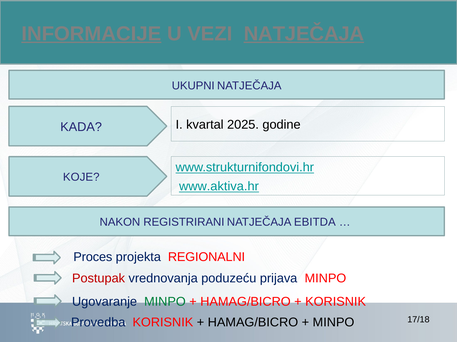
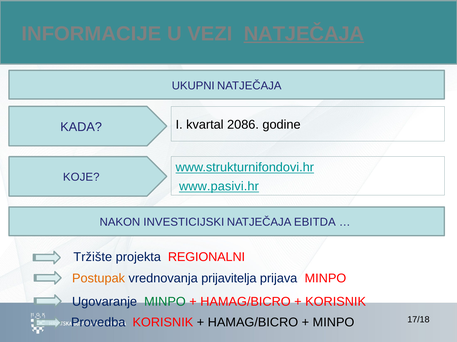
INFORMACIJE underline: present -> none (91, 34)
2025: 2025 -> 2086 (243, 125)
www.aktiva.hr: www.aktiva.hr -> www.pasivi.hr (219, 187)
REGISTRIRANI: REGISTRIRANI -> INVESTICIJSKI (184, 223)
Proces: Proces -> Tržište (93, 258)
Postupak colour: red -> orange (99, 279)
poduzeću: poduzeću -> prijavitelja (229, 279)
